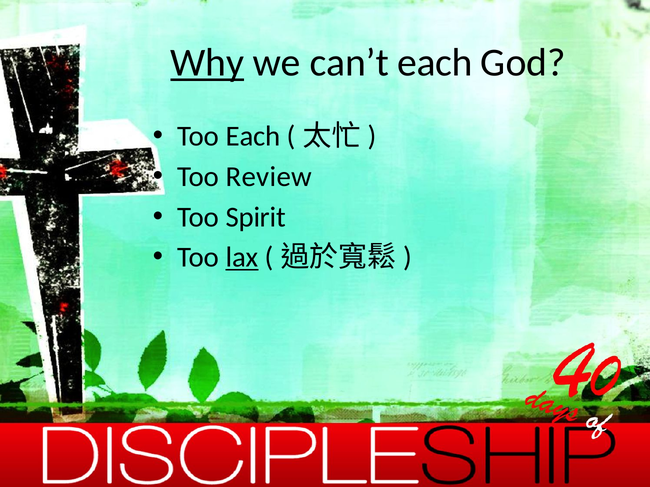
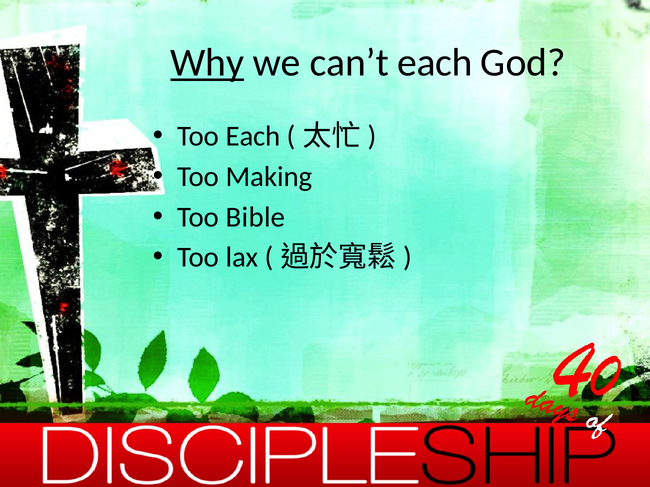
Review: Review -> Making (269, 177)
Spirit: Spirit -> Bible (255, 217)
lax underline: present -> none (242, 258)
